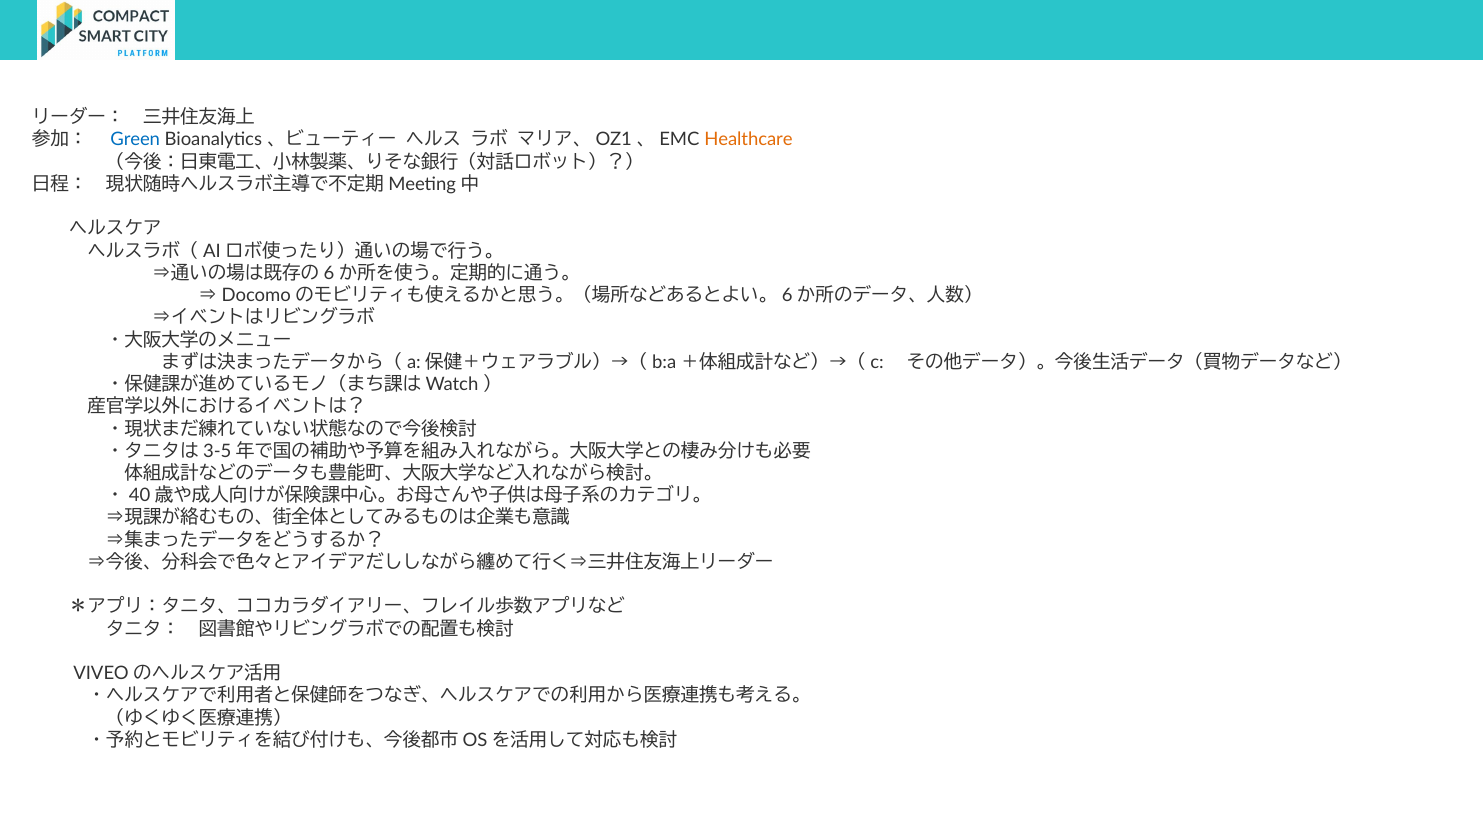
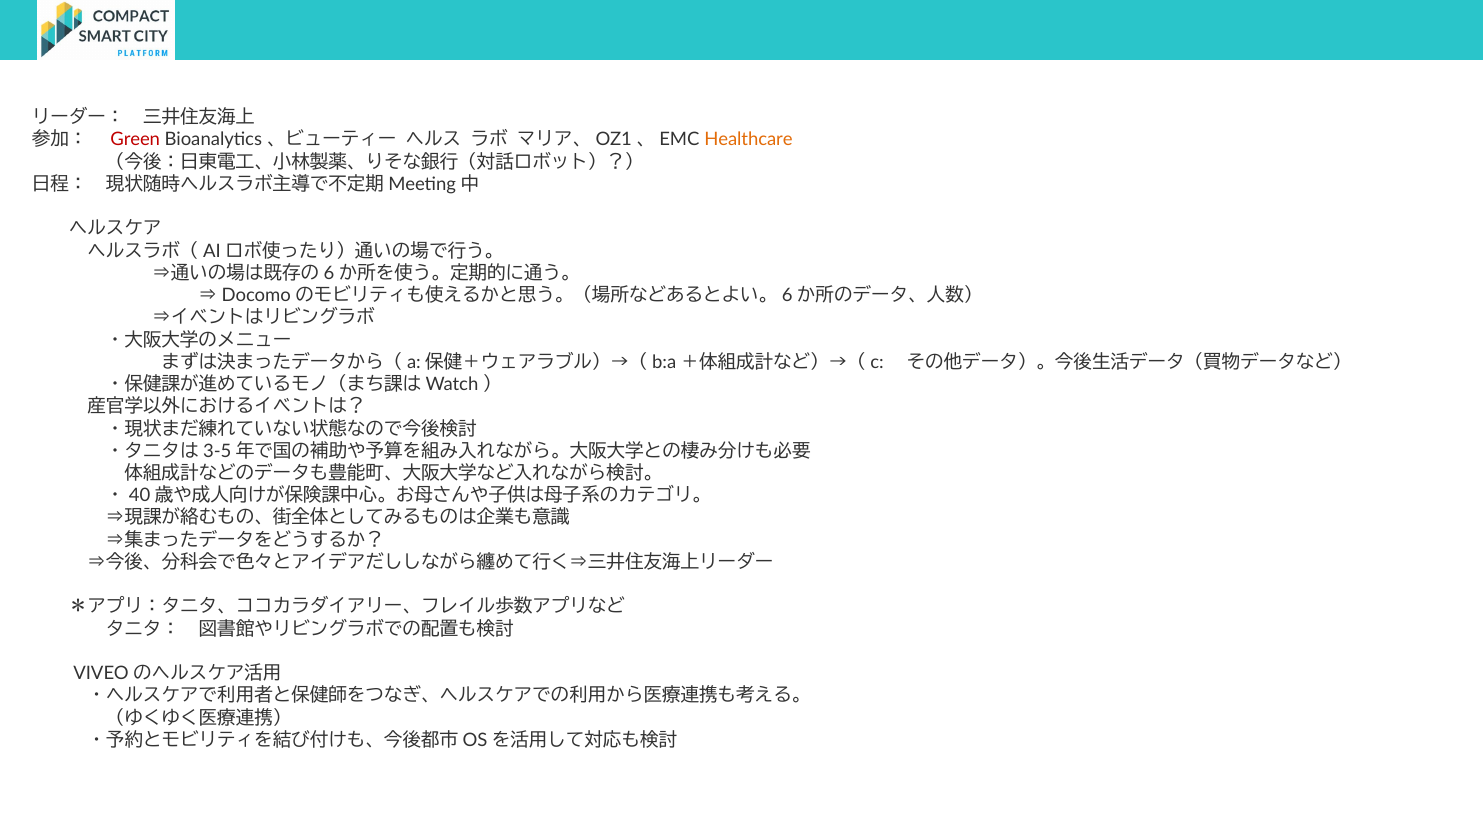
Green colour: blue -> red (135, 140)
